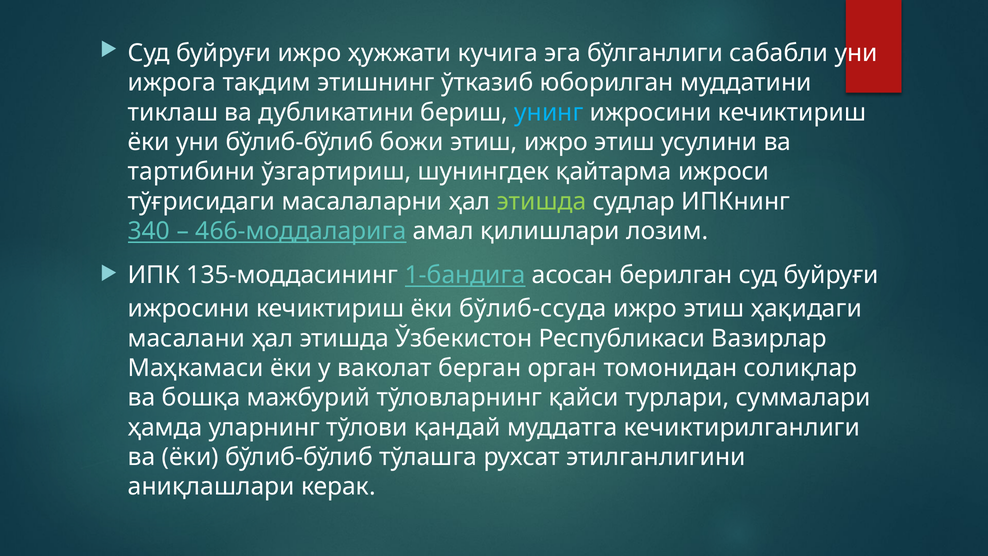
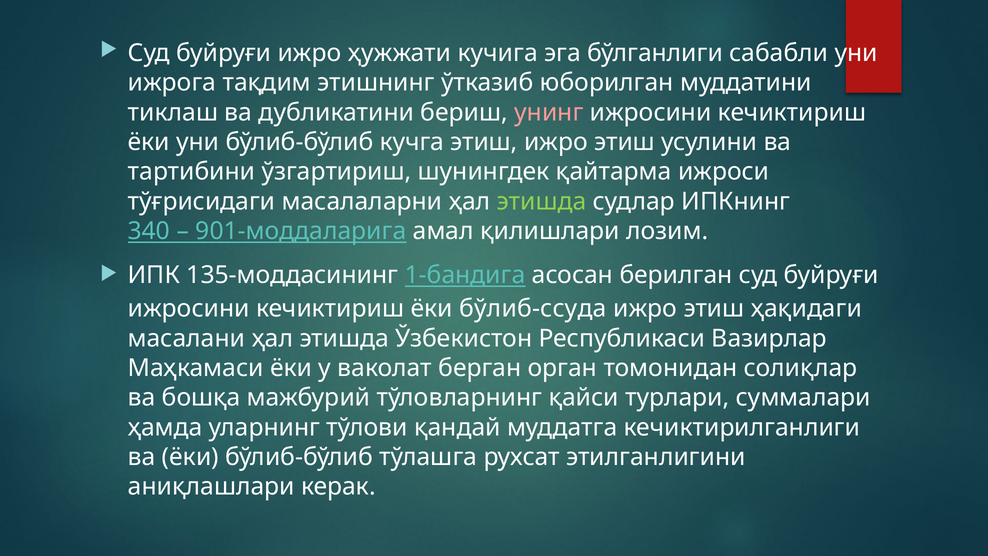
унинг colour: light blue -> pink (549, 112)
божи: божи -> кучга (412, 142)
466-моддаларига: 466-моддаларига -> 901-моддаларига (301, 231)
